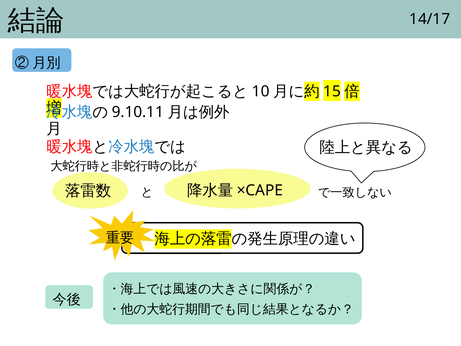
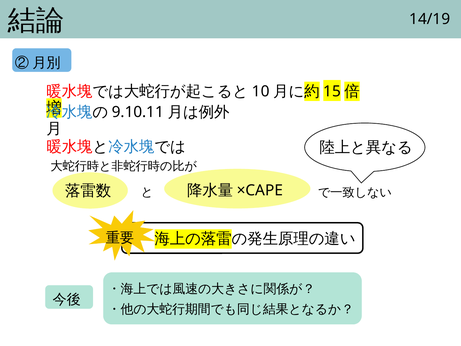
14/17: 14/17 -> 14/19 (430, 19)
